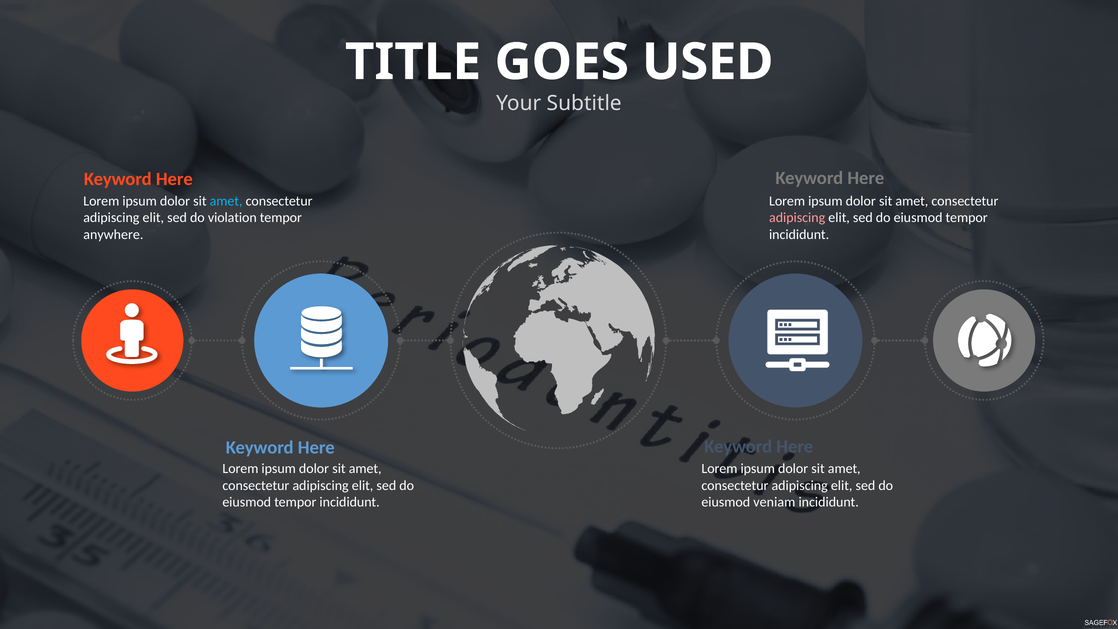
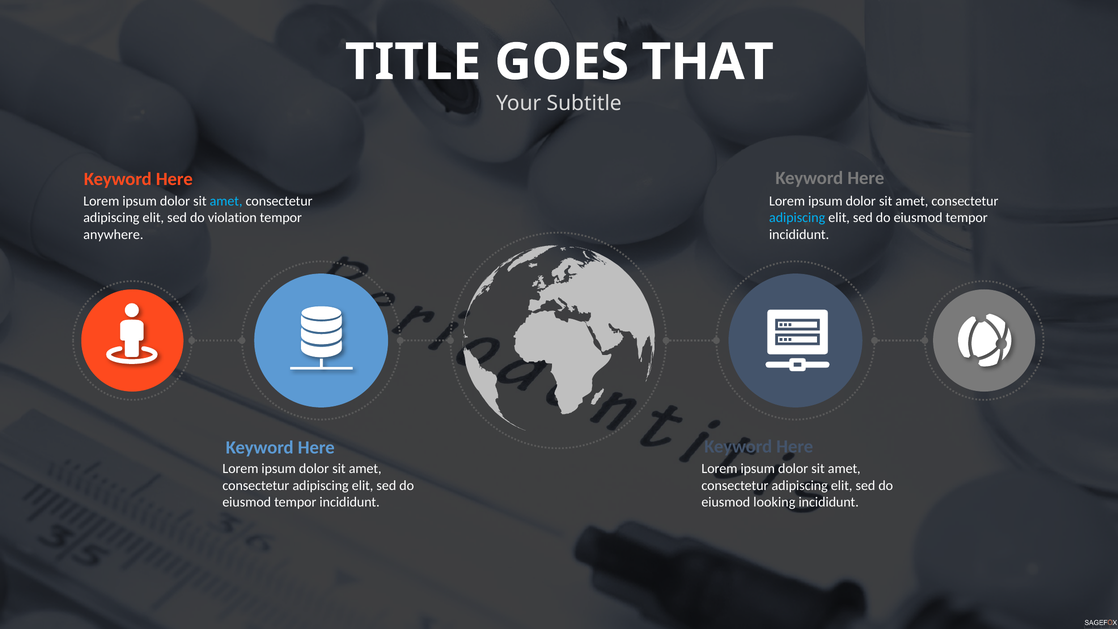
USED: USED -> THAT (708, 62)
adipiscing colour: pink -> light blue (797, 218)
veniam: veniam -> looking (774, 502)
